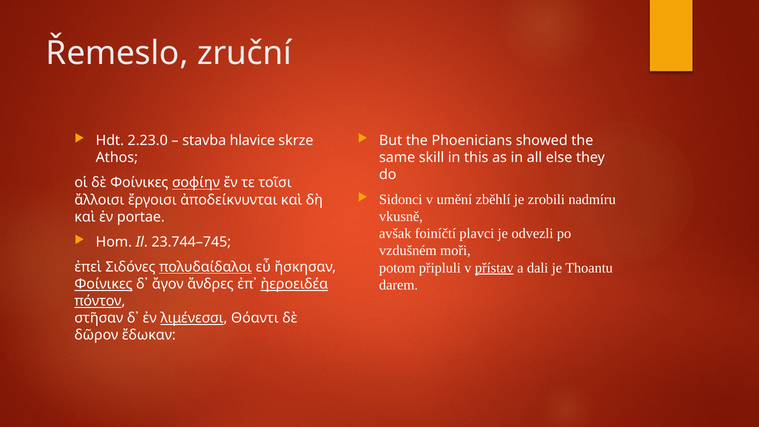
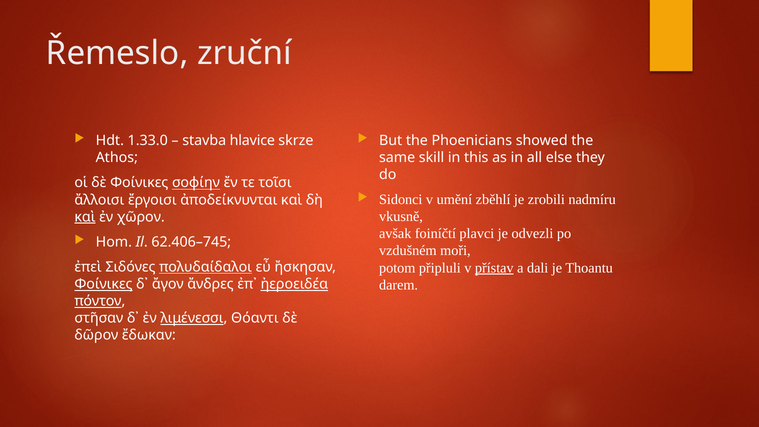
2.23.0: 2.23.0 -> 1.33.0 (148, 141)
καὶ underline: none -> present (85, 217)
portae: portae -> χῶρον (141, 217)
23.744–745: 23.744–745 -> 62.406–745 (191, 242)
